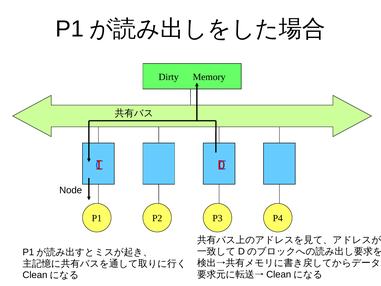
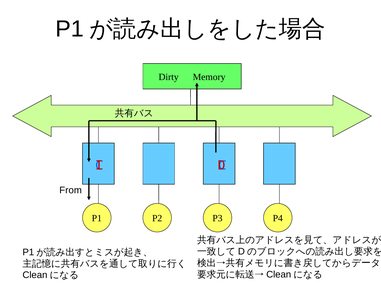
Node: Node -> From (71, 190)
